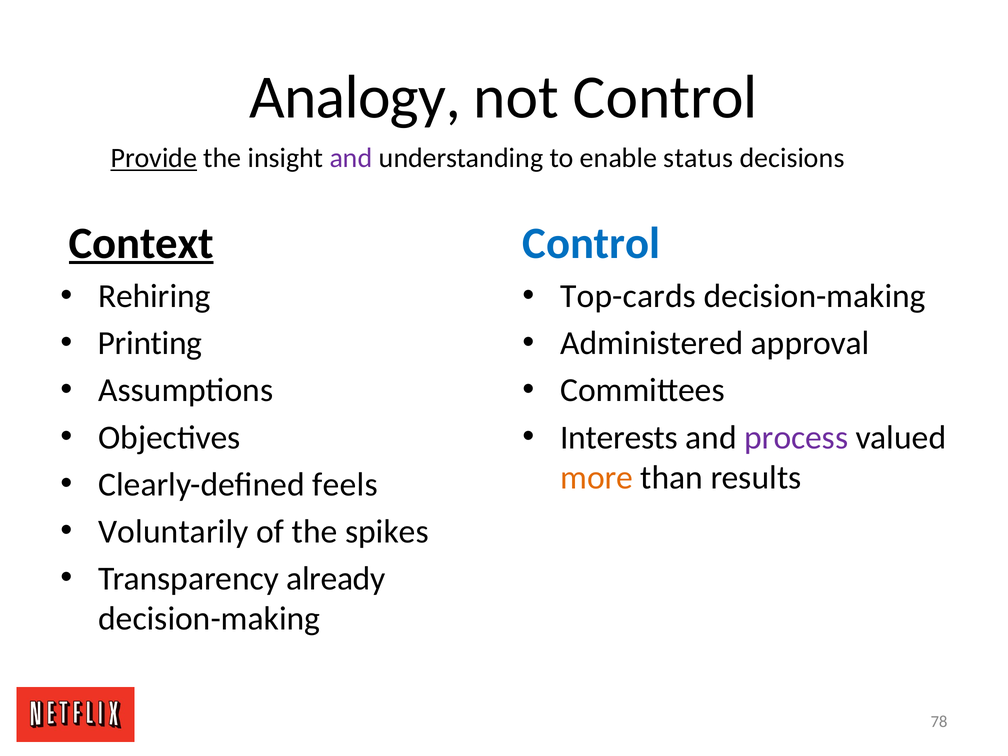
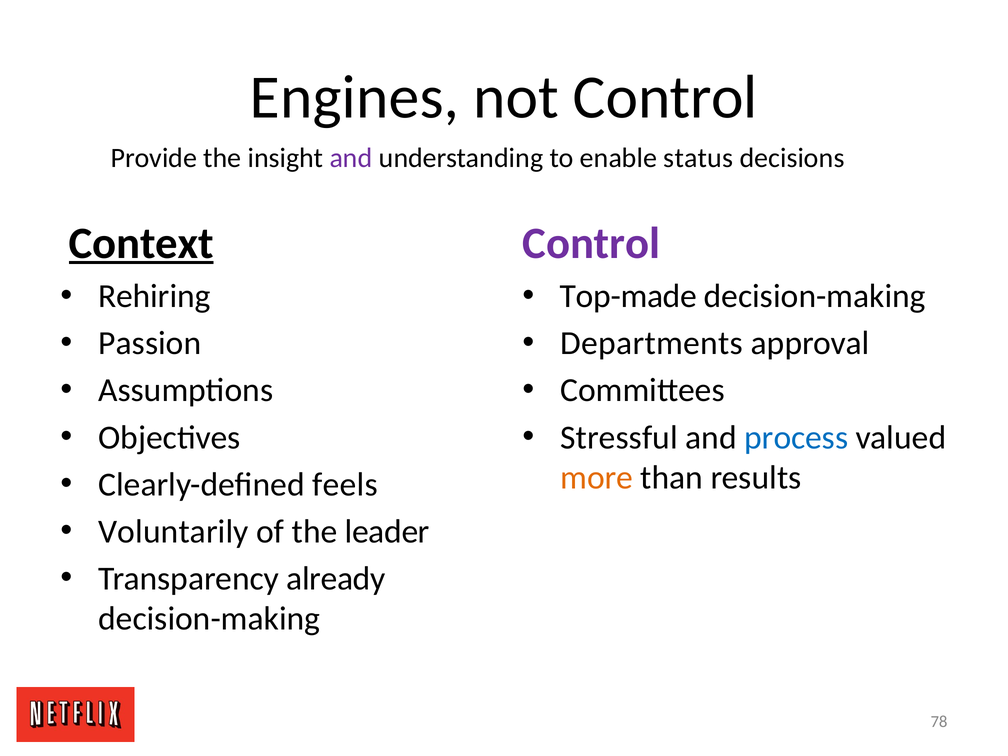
Analogy: Analogy -> Engines (355, 98)
Provide underline: present -> none (154, 158)
Control colour: blue -> purple (591, 243)
Top-cards: Top-cards -> Top-made (628, 296)
Printing: Printing -> Passion (150, 343)
Administered: Administered -> Departments (652, 343)
Interests: Interests -> Stressful (619, 437)
process colour: purple -> blue (796, 437)
spikes: spikes -> leader (387, 531)
